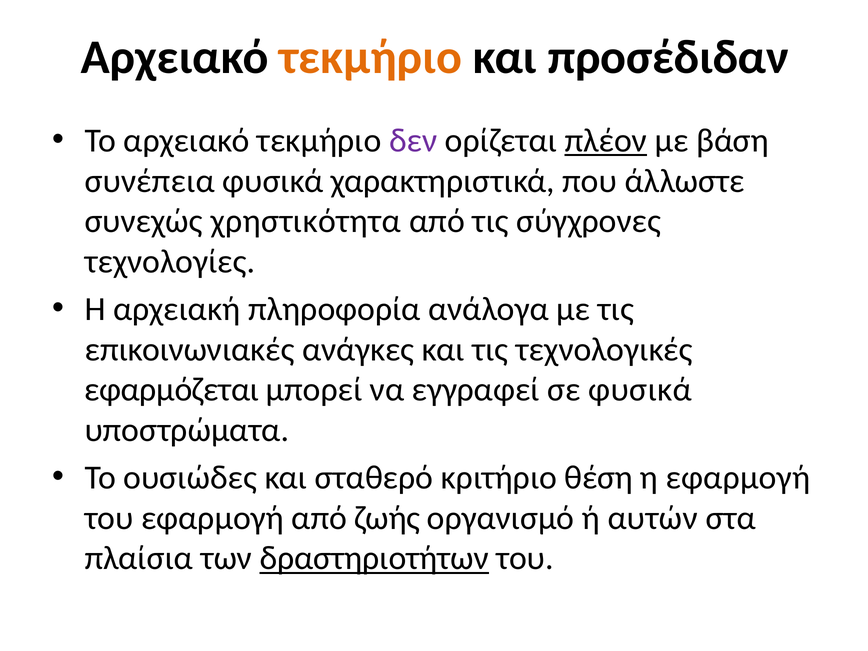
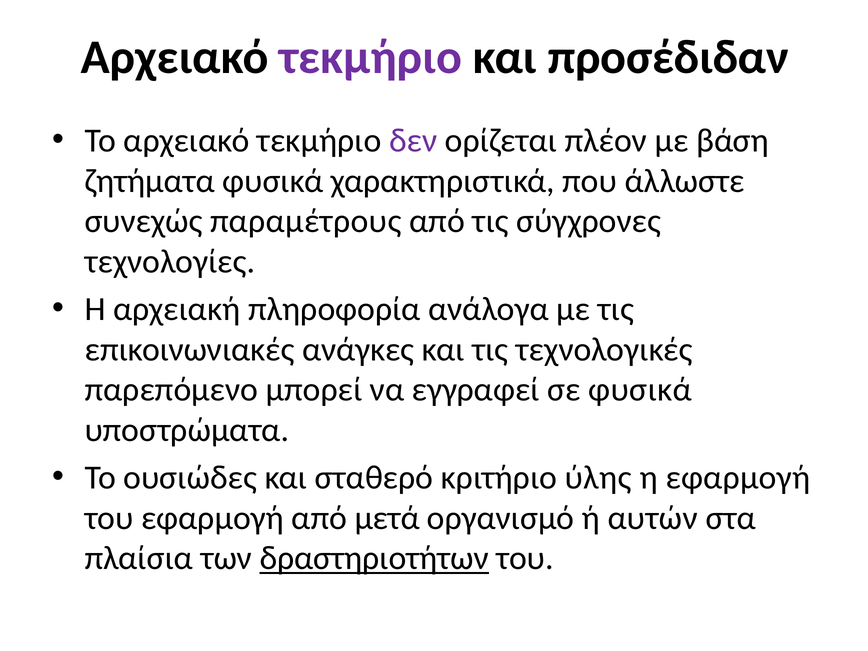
τεκμήριο colour: orange -> purple (371, 58)
πλέον underline: present -> none (606, 140)
συνέπεια: συνέπεια -> ζητήματα (150, 181)
χρηστικότητα: χρηστικότητα -> παραμέτρους (306, 221)
εφαρμόζεται: εφαρμόζεται -> παρεπόμενο (171, 390)
θέση: θέση -> ύλης (598, 477)
ζωής: ζωής -> μετά (387, 518)
